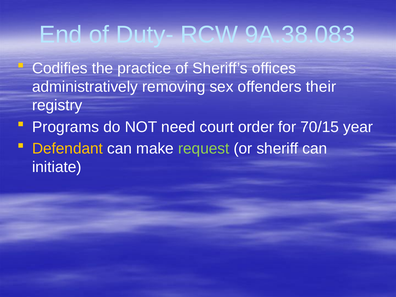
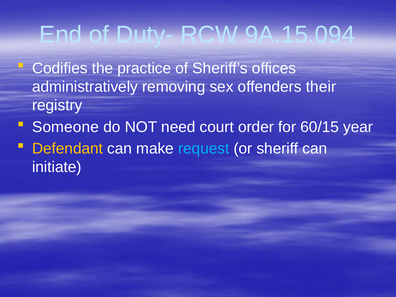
9A.38.083: 9A.38.083 -> 9A.15.094 (300, 35)
Programs: Programs -> Someone (66, 127)
70/15: 70/15 -> 60/15 (320, 127)
request colour: light green -> light blue (204, 149)
